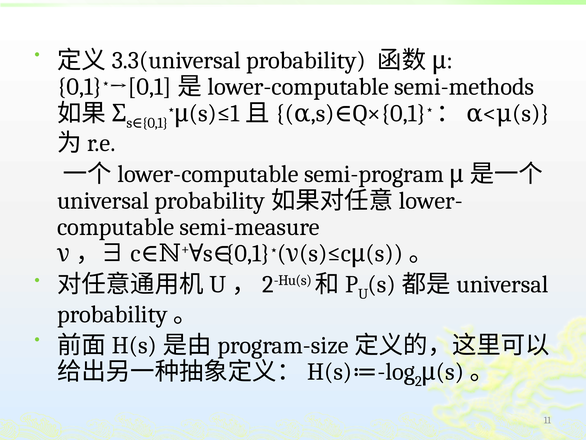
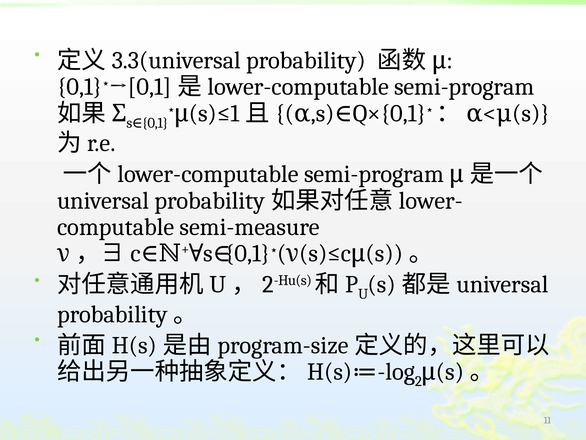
semi-methods: semi-methods -> semi-program (464, 87)
